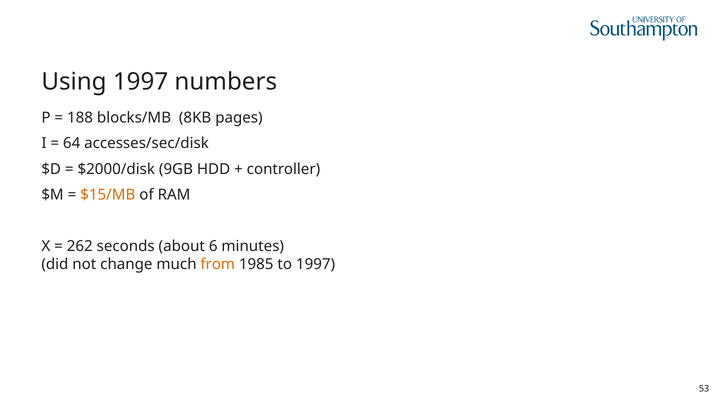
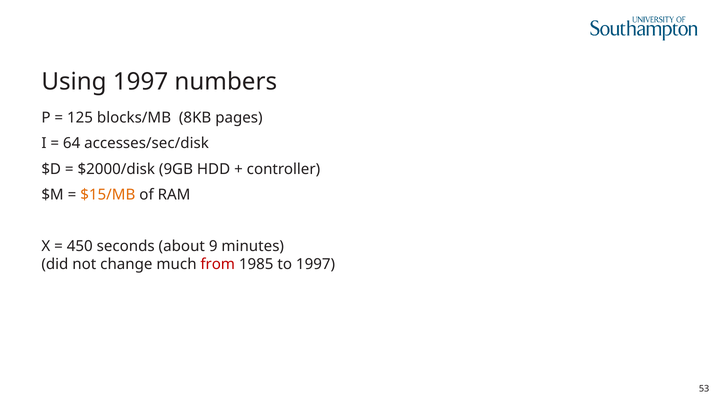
188: 188 -> 125 (80, 118)
262: 262 -> 450 (80, 246)
6: 6 -> 9 (213, 246)
from colour: orange -> red (218, 264)
